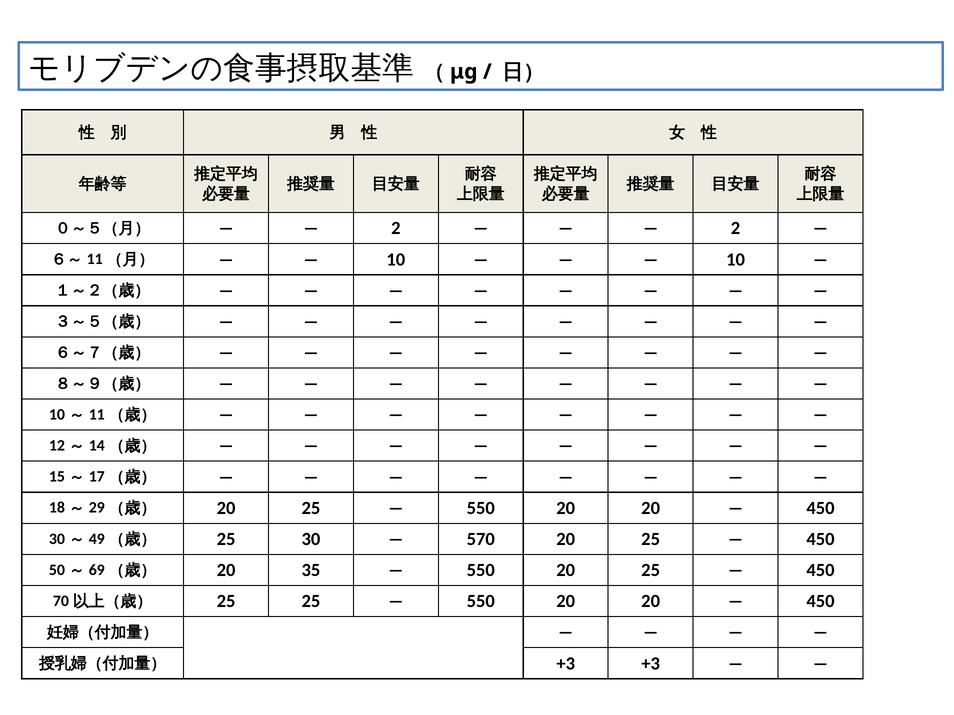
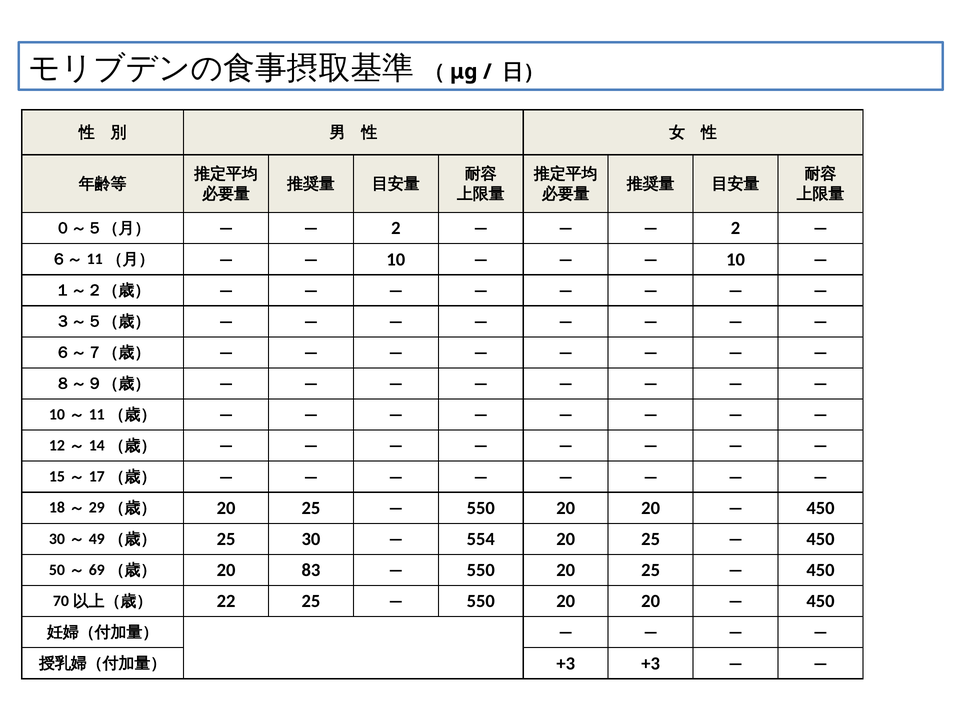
570: 570 -> 554 (481, 539)
35: 35 -> 83 (311, 571)
25: 25 -> 22 (226, 602)
